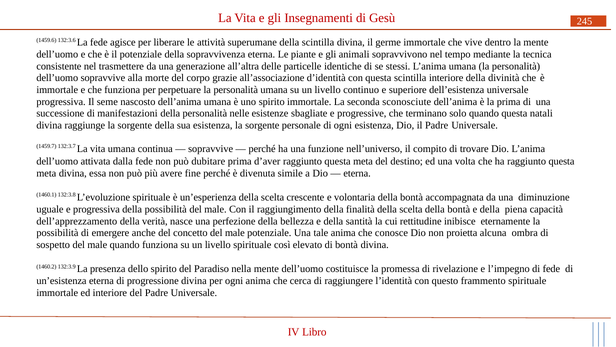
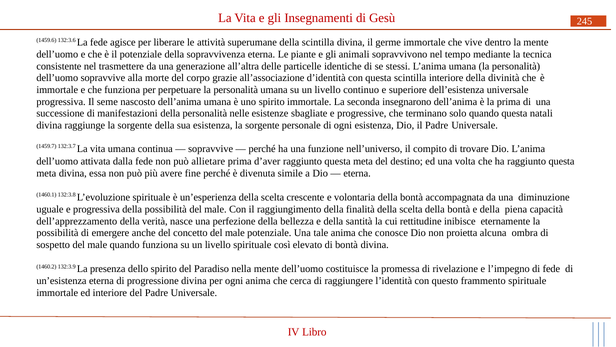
sconosciute: sconosciute -> insegnarono (407, 102)
dubitare: dubitare -> allietare (208, 161)
